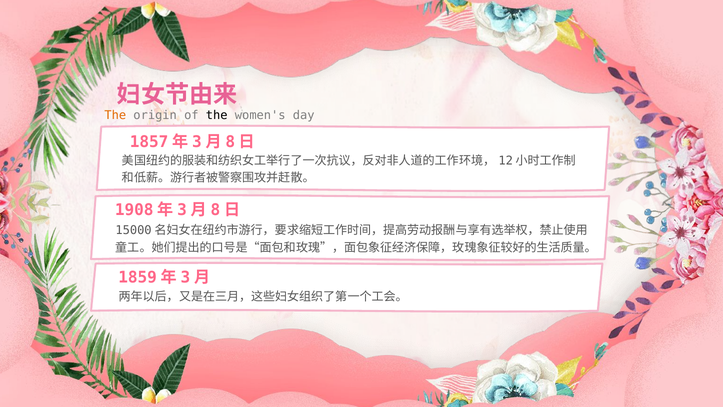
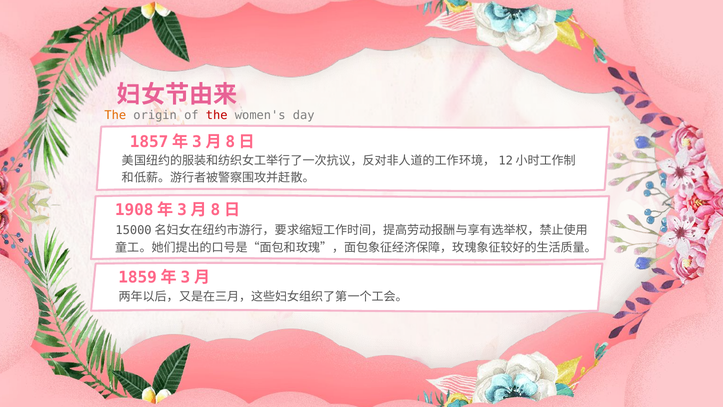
the colour: black -> red (217, 115)
